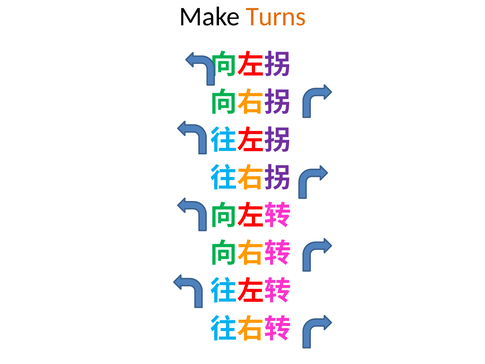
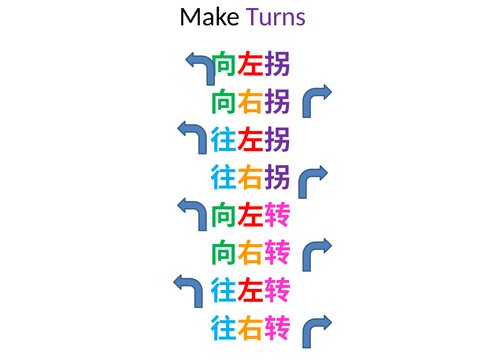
Turns colour: orange -> purple (276, 17)
